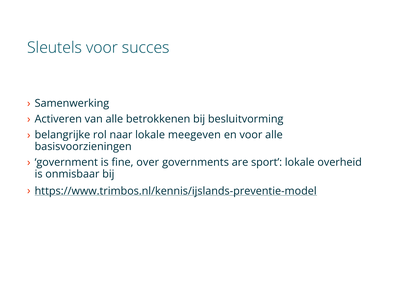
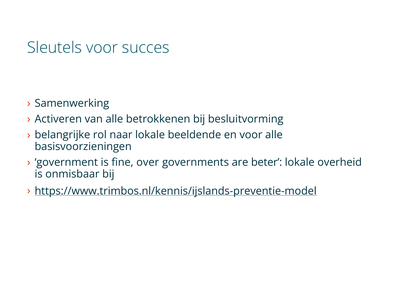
meegeven: meegeven -> beeldende (194, 135)
sport: sport -> beter (267, 163)
